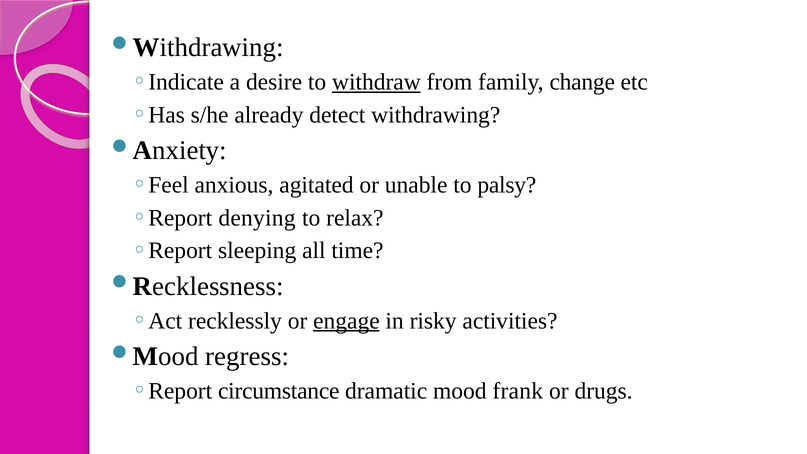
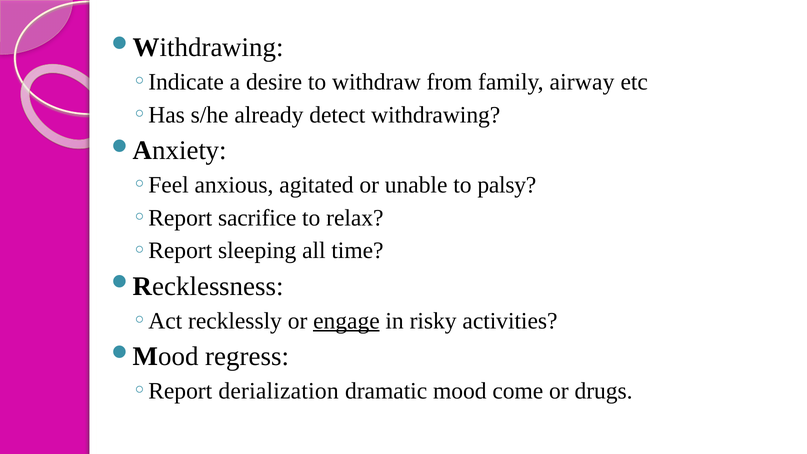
withdraw underline: present -> none (376, 82)
change: change -> airway (582, 82)
denying: denying -> sacrifice (257, 218)
circumstance: circumstance -> derialization (279, 391)
frank: frank -> come (518, 391)
